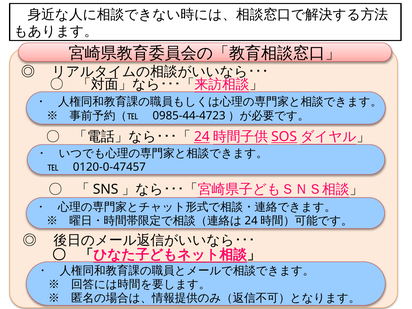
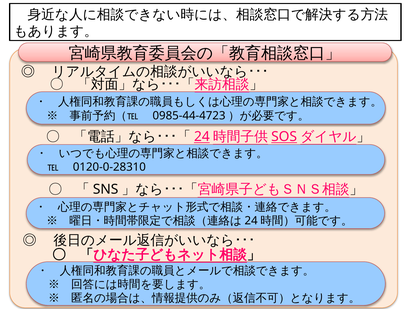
0120-0-47457: 0120-0-47457 -> 0120-0-28310 (109, 167)
